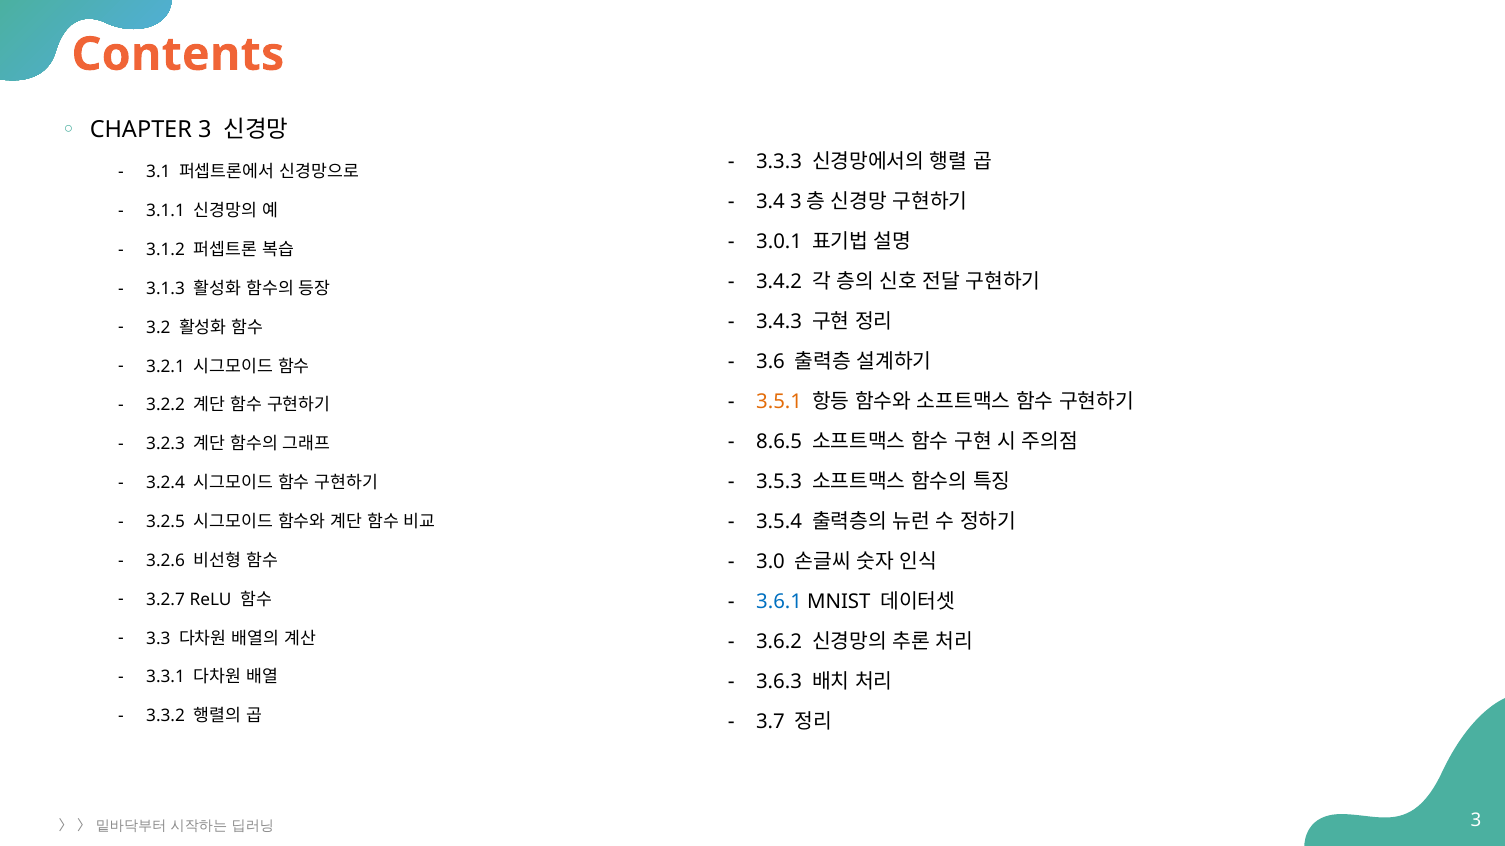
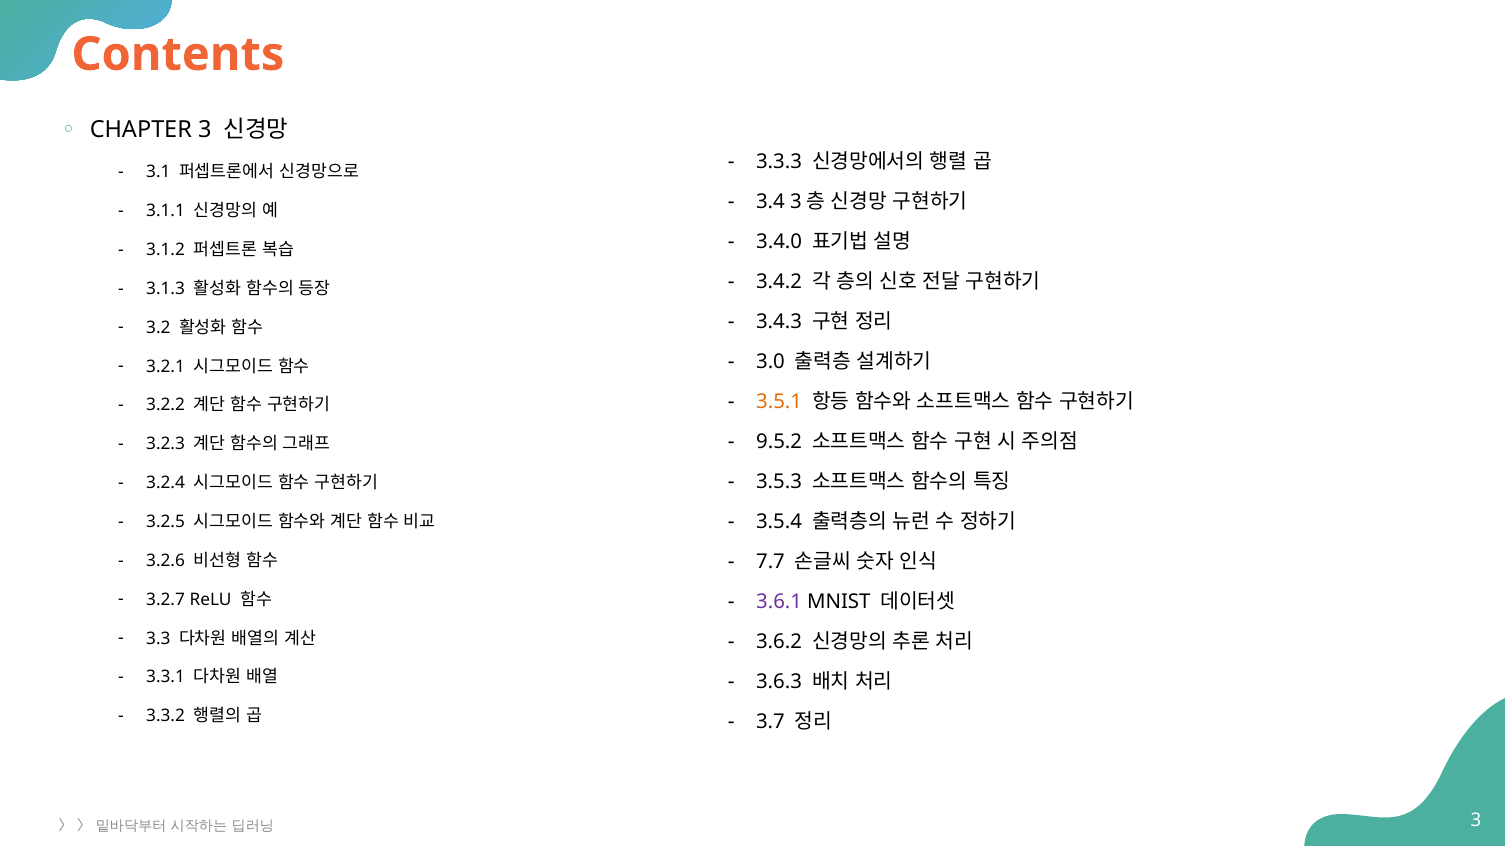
3.0.1: 3.0.1 -> 3.4.0 (779, 242)
3.6: 3.6 -> 3.0 (771, 362)
8.6.5: 8.6.5 -> 9.5.2 (779, 442)
3.0: 3.0 -> 7.7 (771, 562)
3.6.1 colour: blue -> purple (779, 602)
